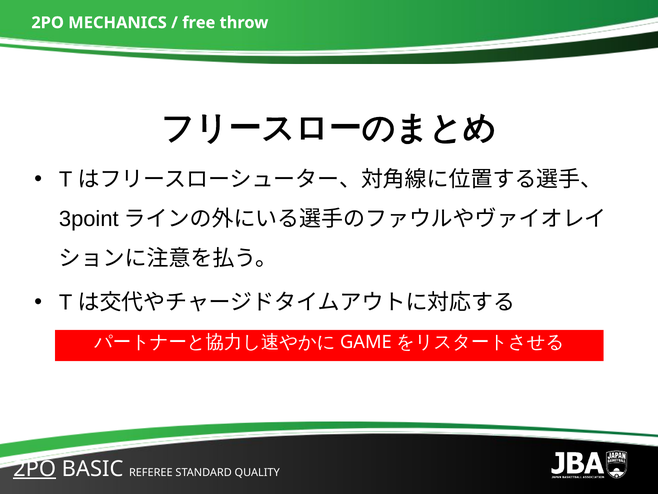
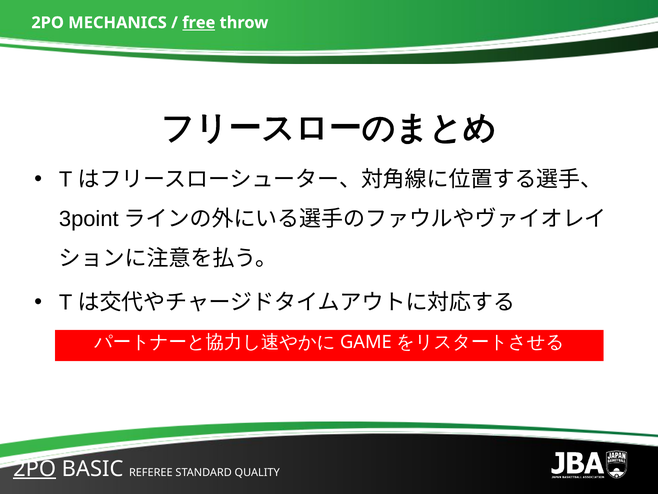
free underline: none -> present (199, 23)
